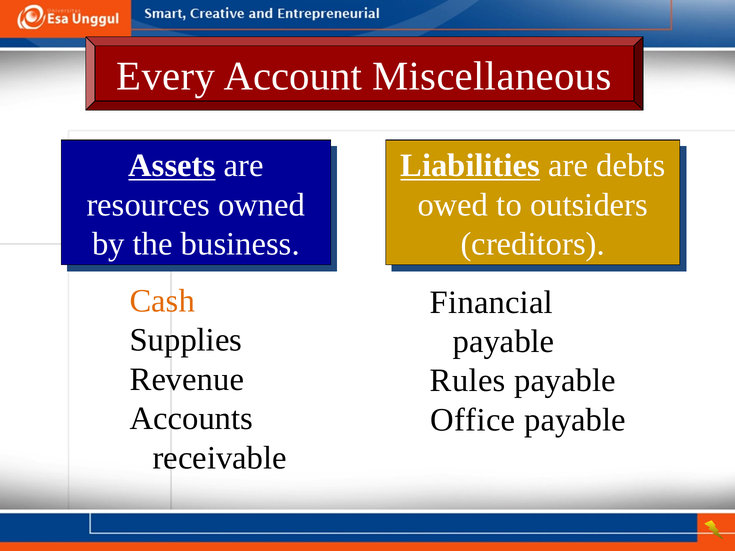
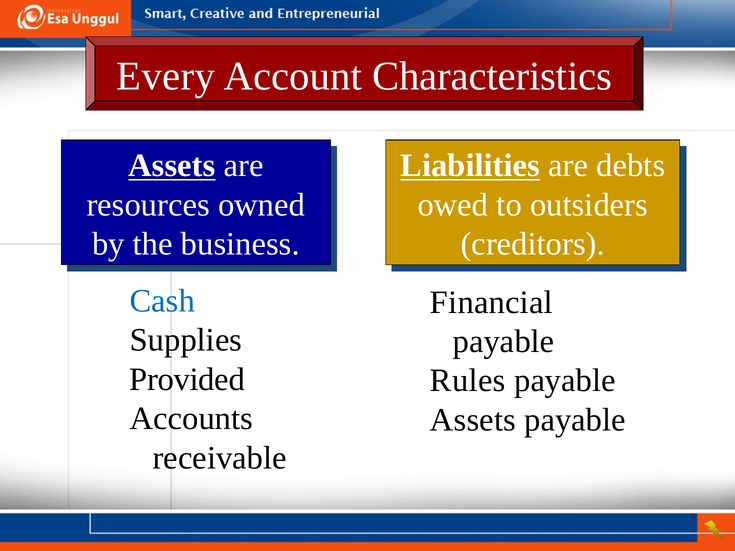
Miscellaneous: Miscellaneous -> Characteristics (492, 76)
Cash colour: orange -> blue (162, 301)
Revenue: Revenue -> Provided (187, 380)
Office: Office -> Assets (473, 420)
